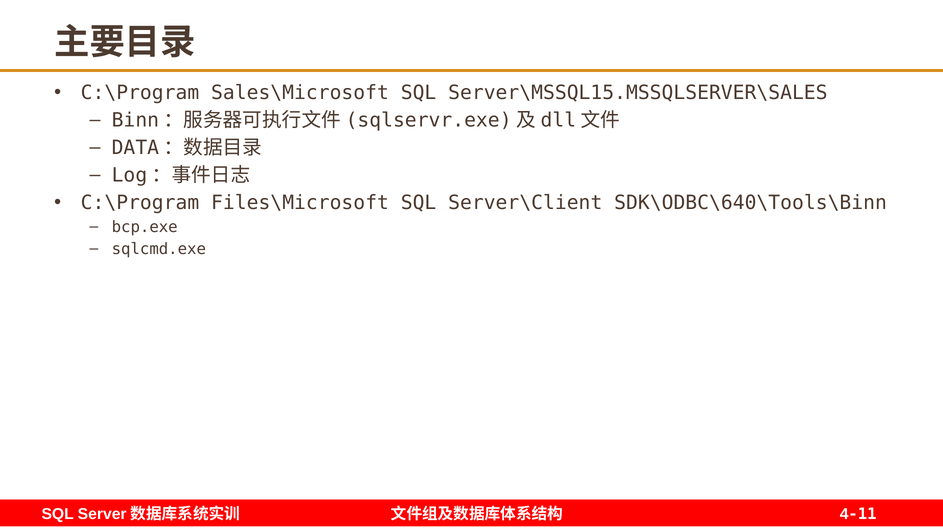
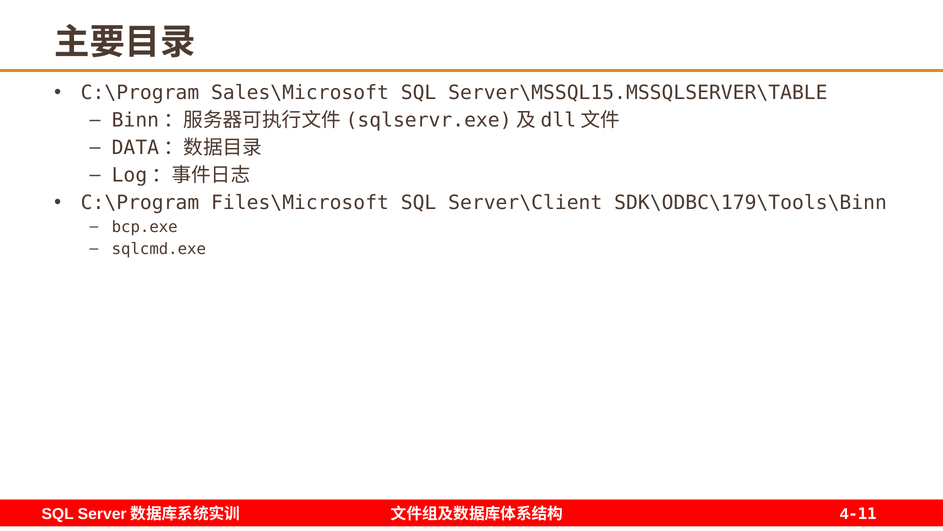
Server\MSSQL15.MSSQLSERVER\SALES: Server\MSSQL15.MSSQLSERVER\SALES -> Server\MSSQL15.MSSQLSERVER\TABLE (638, 93)
SDK\ODBC\640\Tools\Binn: SDK\ODBC\640\Tools\Binn -> SDK\ODBC\179\Tools\Binn (751, 203)
